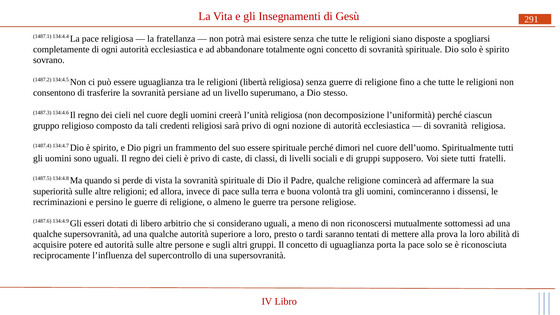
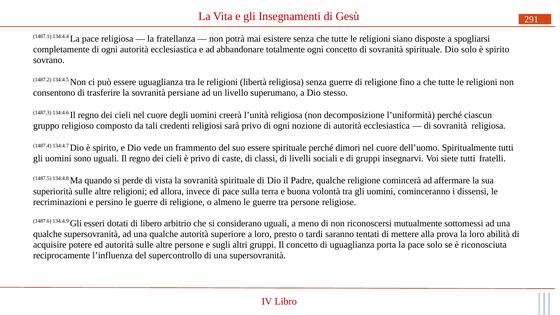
pigri: pigri -> vede (152, 148)
supposero: supposero -> insegnarvi (403, 159)
